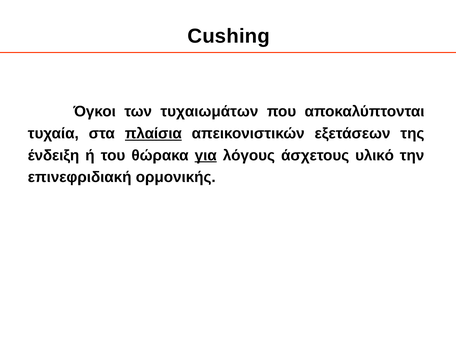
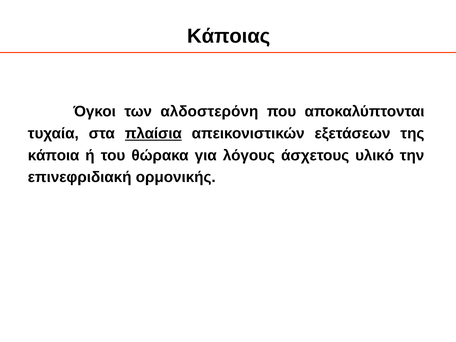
Cushing: Cushing -> Κάποιας (229, 36)
τυχαιωμάτων: τυχαιωμάτων -> αλδοστερόνη (209, 112)
ένδειξη: ένδειξη -> κάποια (54, 155)
για underline: present -> none (206, 155)
